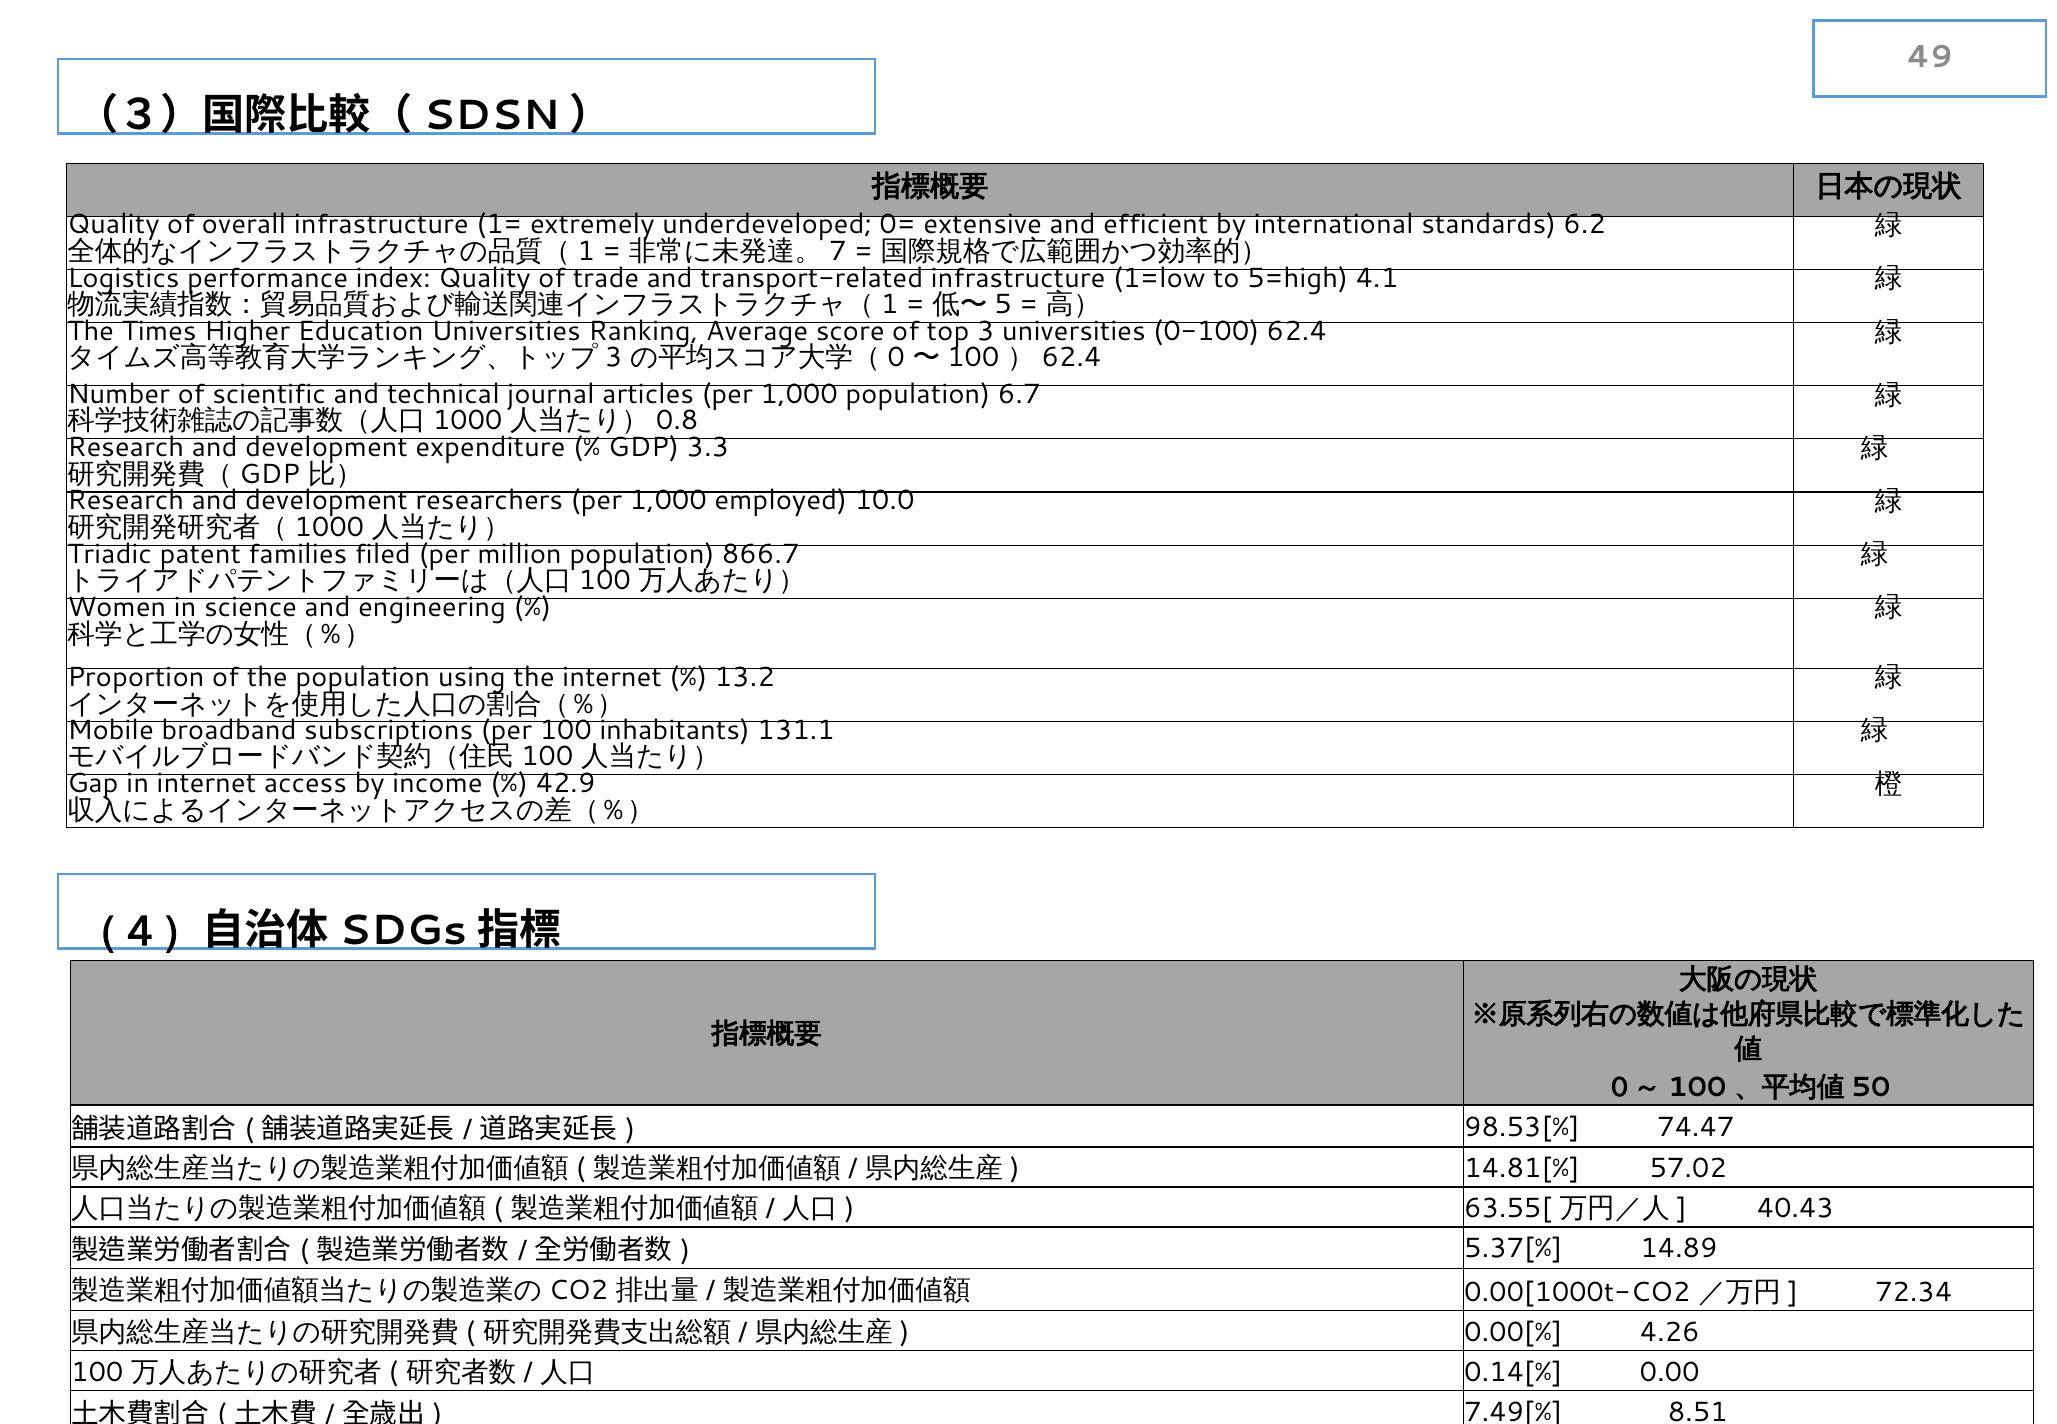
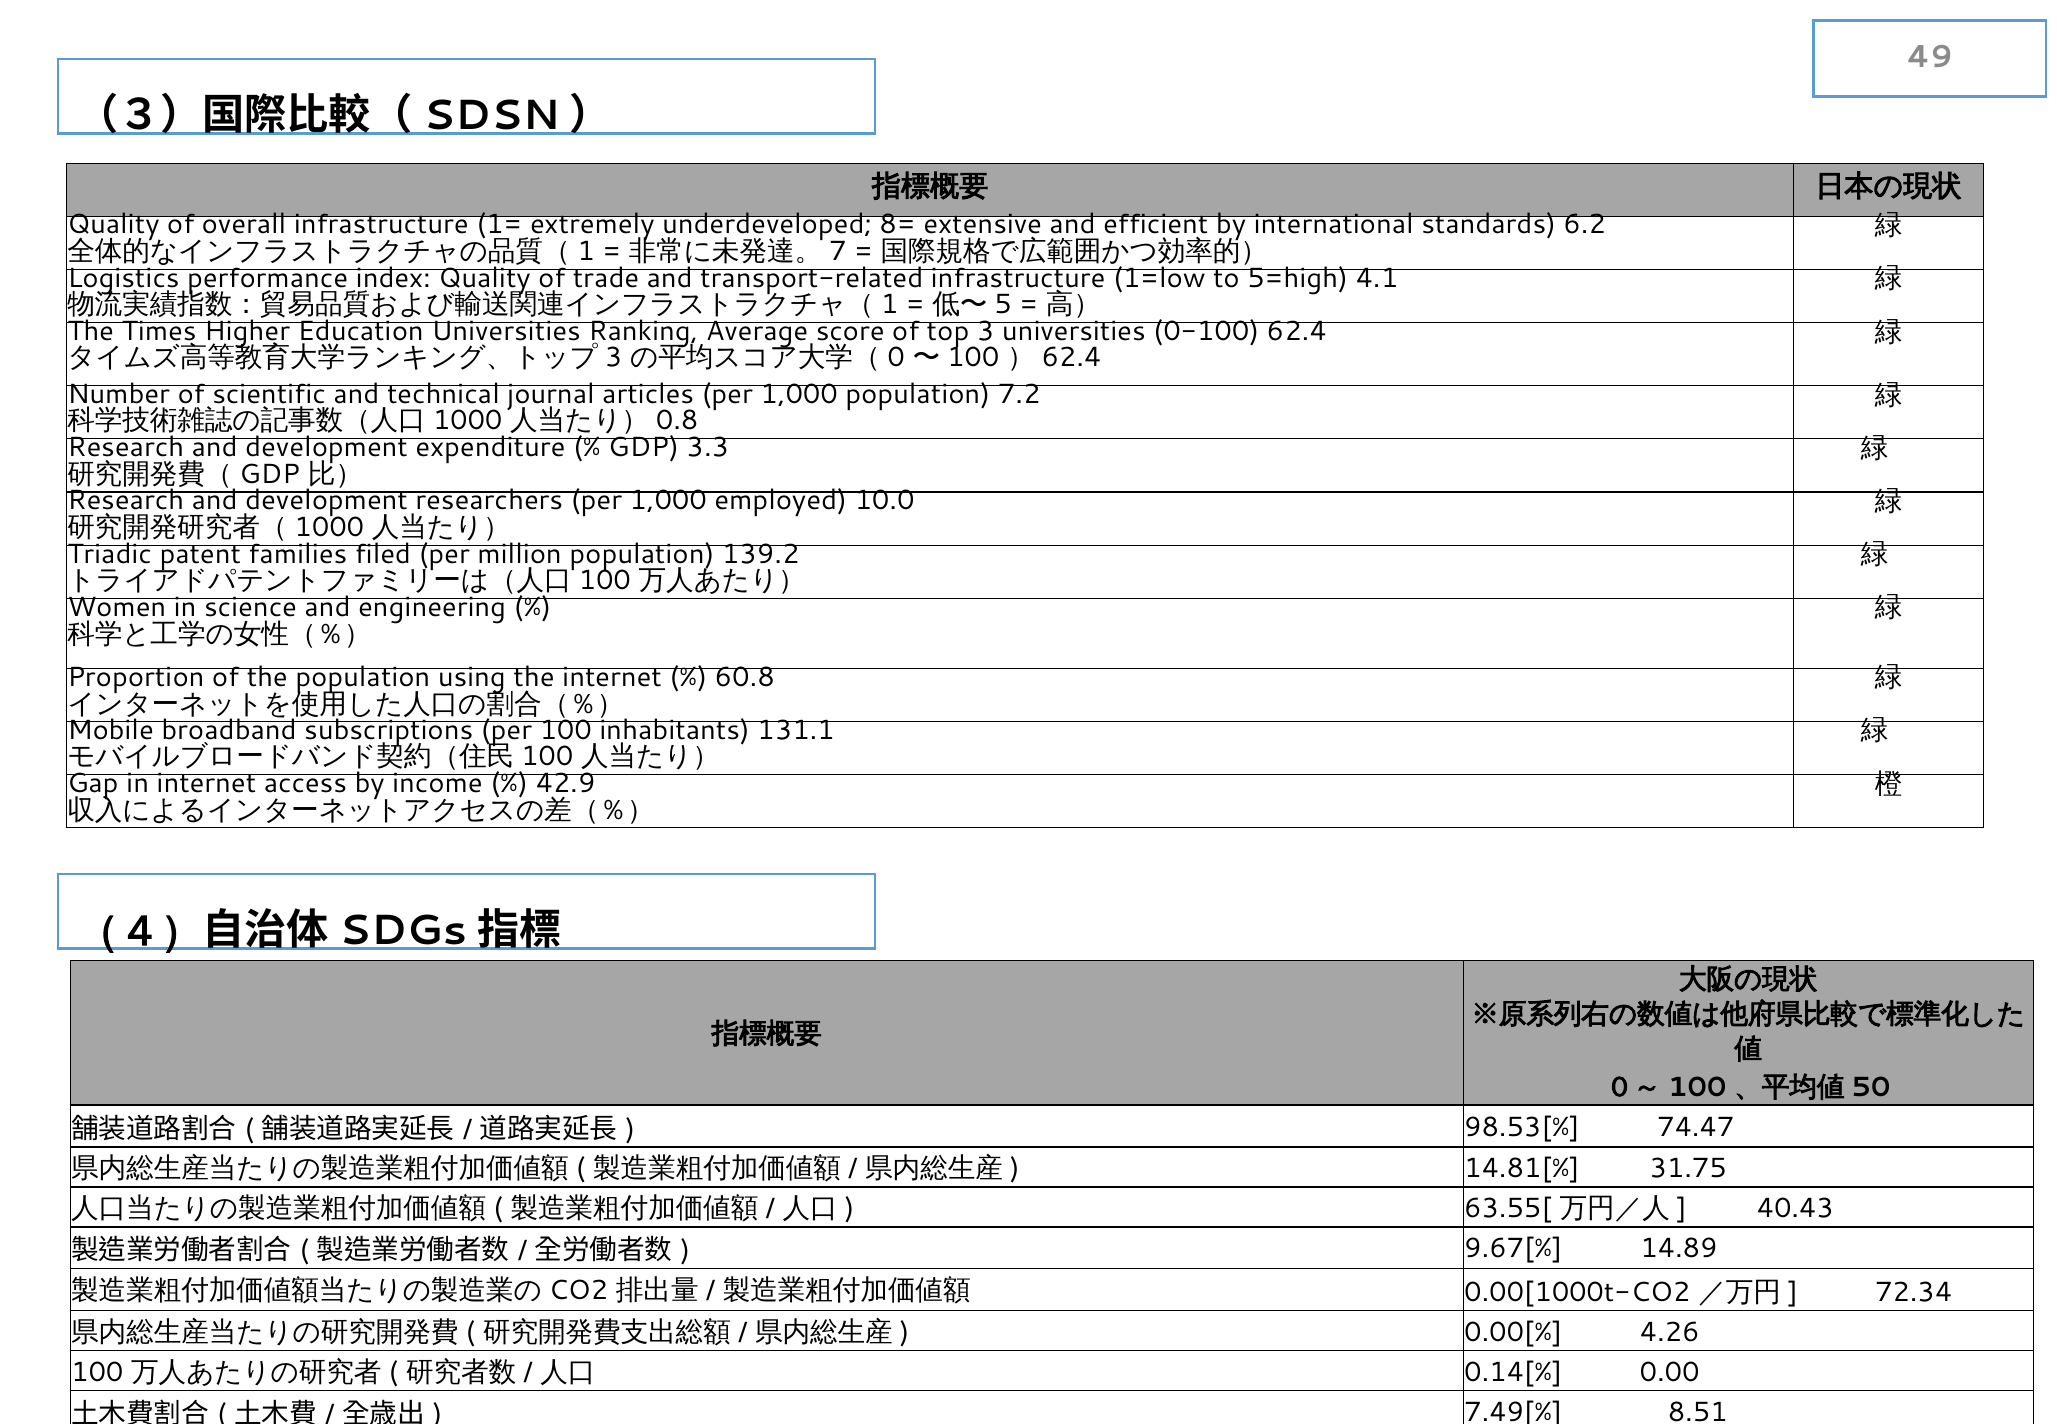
0=: 0= -> 8= (898, 225)
6.7: 6.7 -> 7.2 (1019, 394)
866.7: 866.7 -> 139.2 (761, 554)
13.2: 13.2 -> 60.8 (745, 677)
57.02: 57.02 -> 31.75 (1688, 1169)
5.37[%: 5.37[% -> 9.67[% (1513, 1249)
